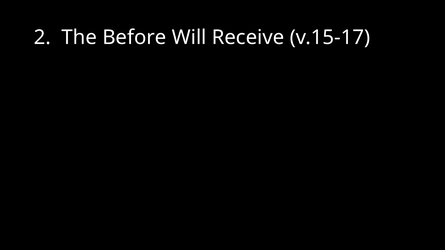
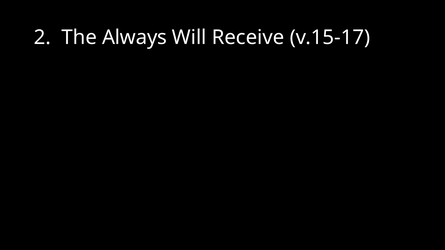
Before: Before -> Always (135, 37)
